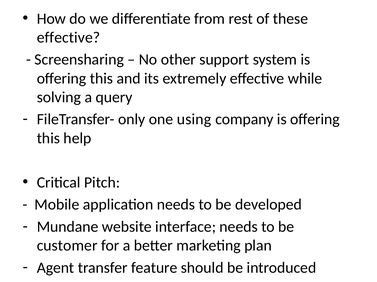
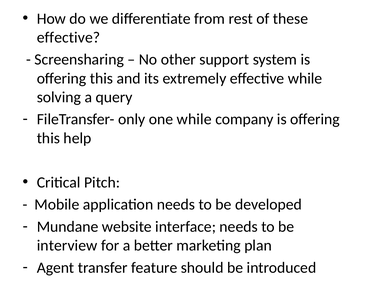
one using: using -> while (194, 120)
customer: customer -> interview (67, 246)
